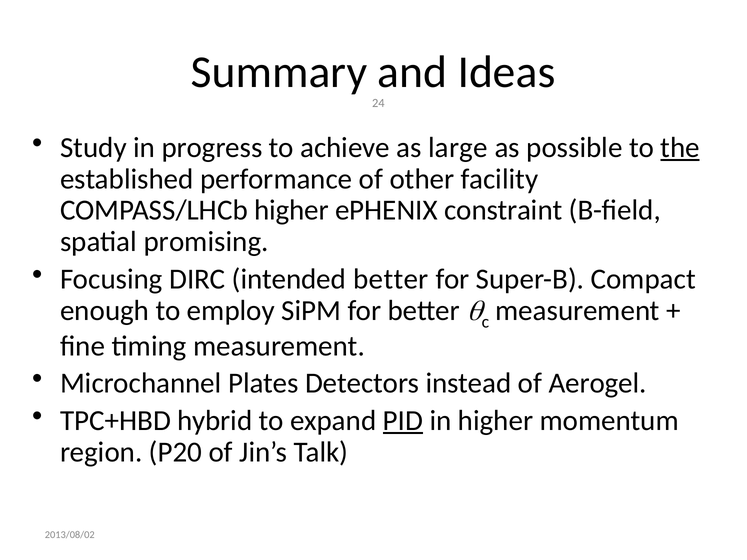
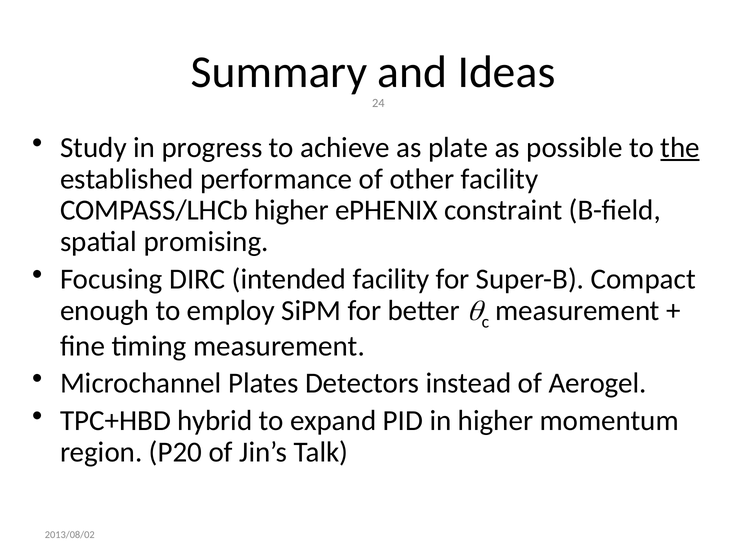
large: large -> plate (458, 148)
intended better: better -> facility (391, 279)
PID underline: present -> none (403, 421)
